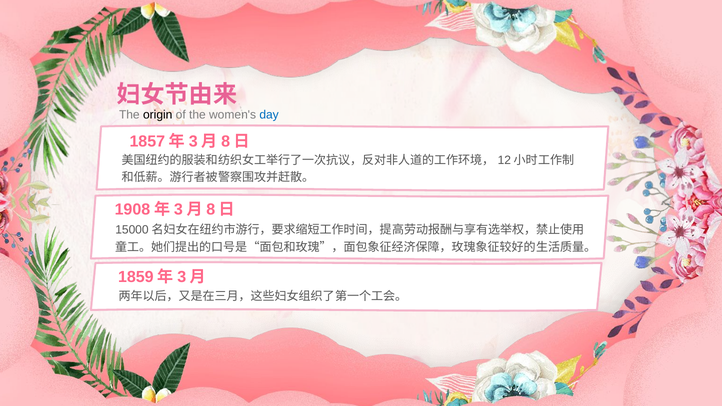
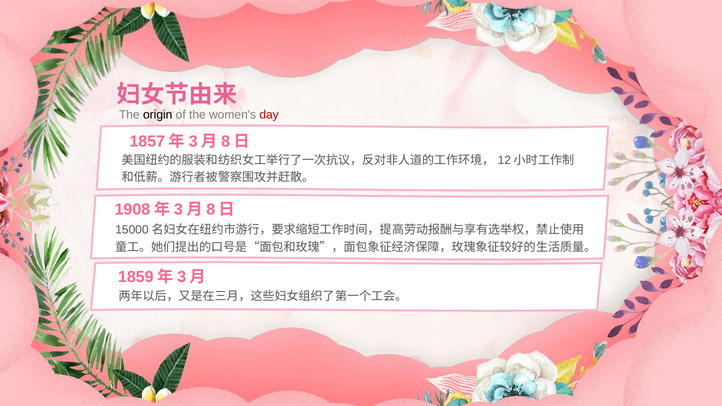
day colour: blue -> red (269, 115)
